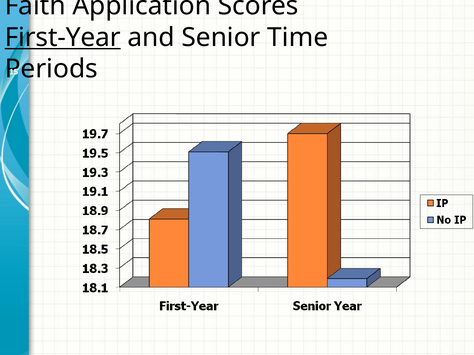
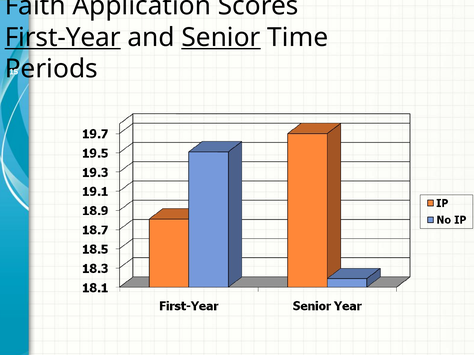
Senior underline: none -> present (221, 37)
